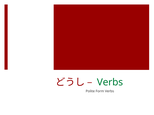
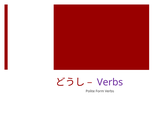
Verbs colour: green -> purple (110, 83)
